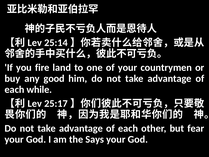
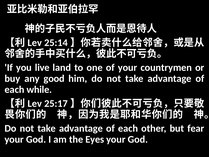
fire: fire -> live (42, 67)
Says: Says -> Eyes (95, 139)
